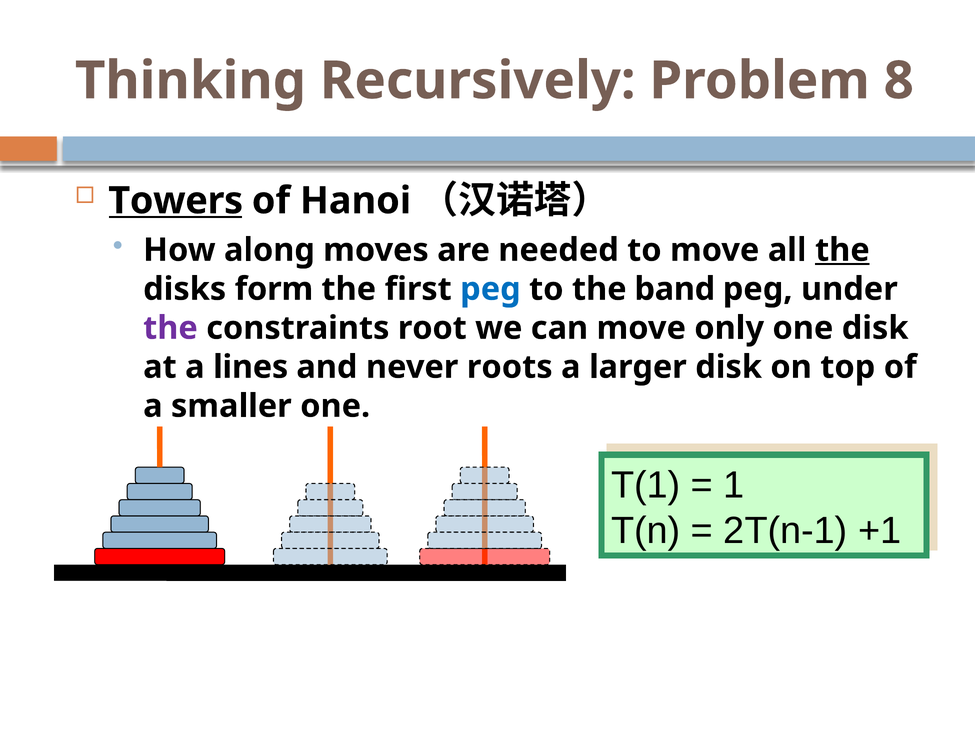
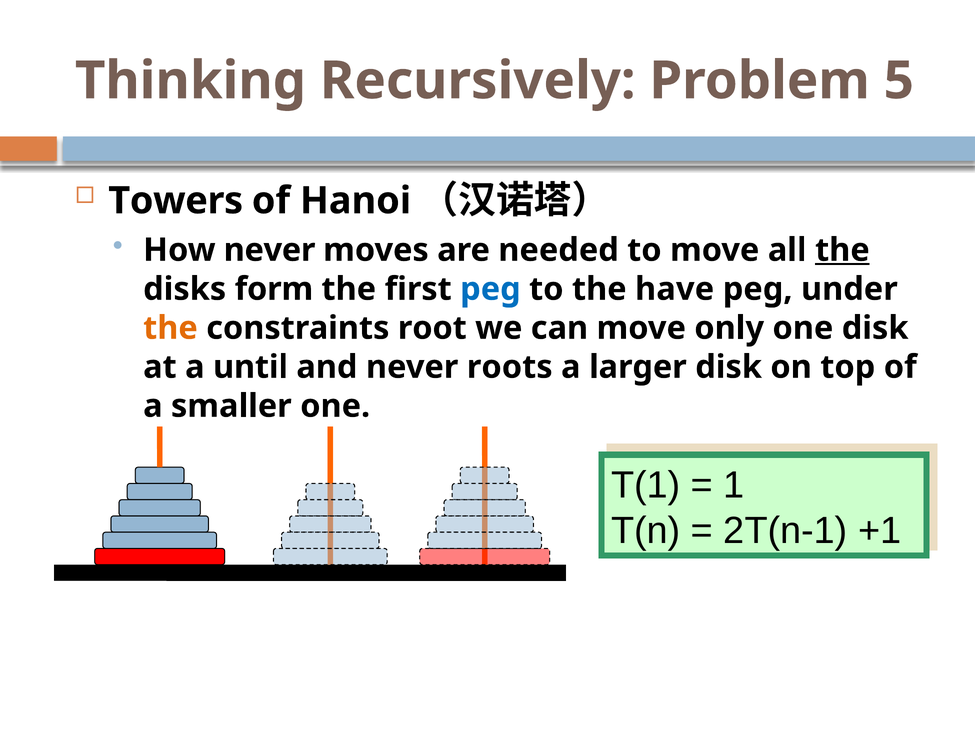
8: 8 -> 5 (899, 81)
Towers underline: present -> none (176, 201)
How along: along -> never (270, 250)
band: band -> have (675, 289)
the colour: purple -> orange (170, 328)
lines: lines -> until (251, 367)
